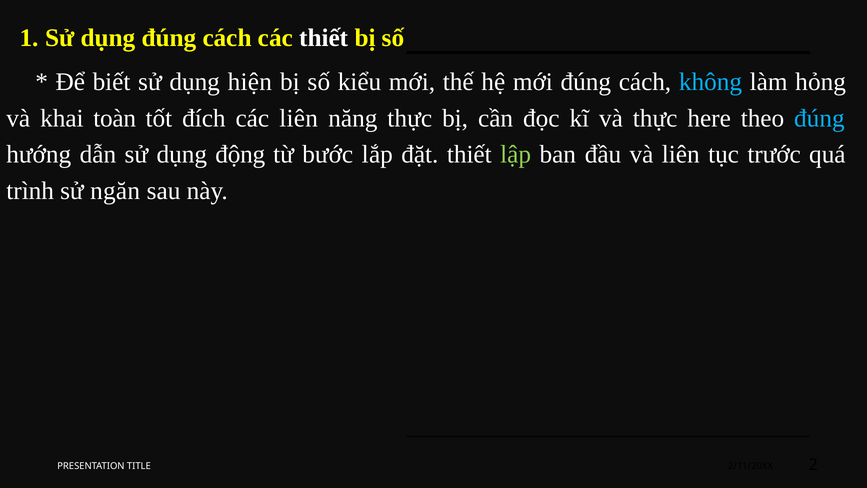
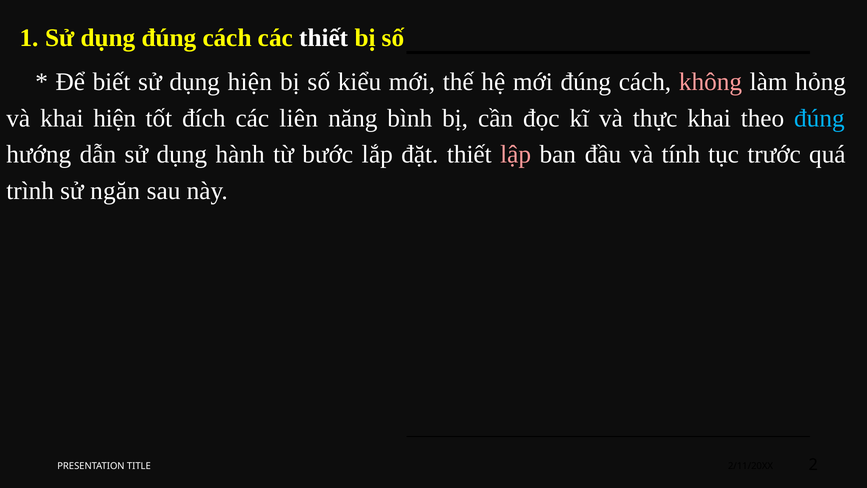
không colour: light blue -> pink (710, 82)
khai toàn: toàn -> hiện (115, 118)
năng thực: thực -> bình (410, 118)
thực here: here -> khai (709, 118)
động: động -> hành (240, 155)
lập colour: light green -> pink (516, 155)
và liên: liên -> tính (681, 155)
